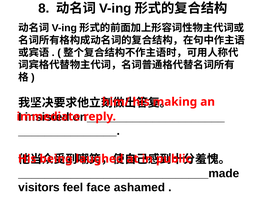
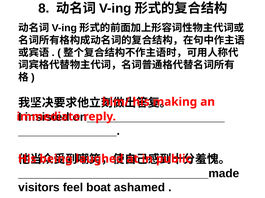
face: face -> boat (99, 188)
